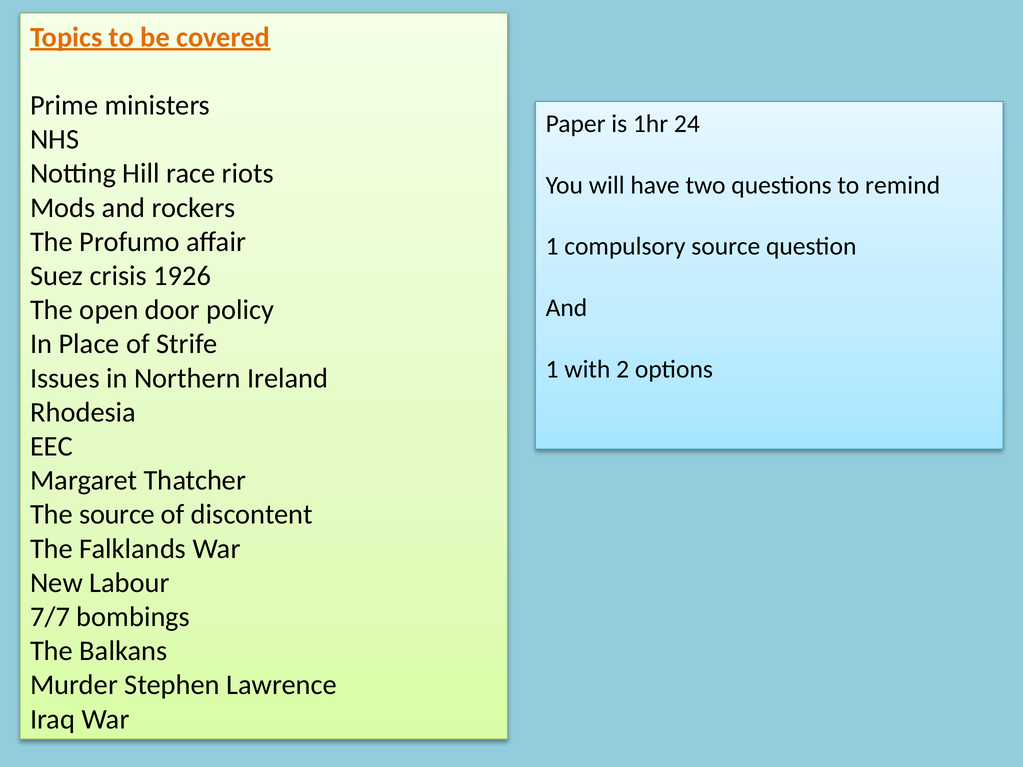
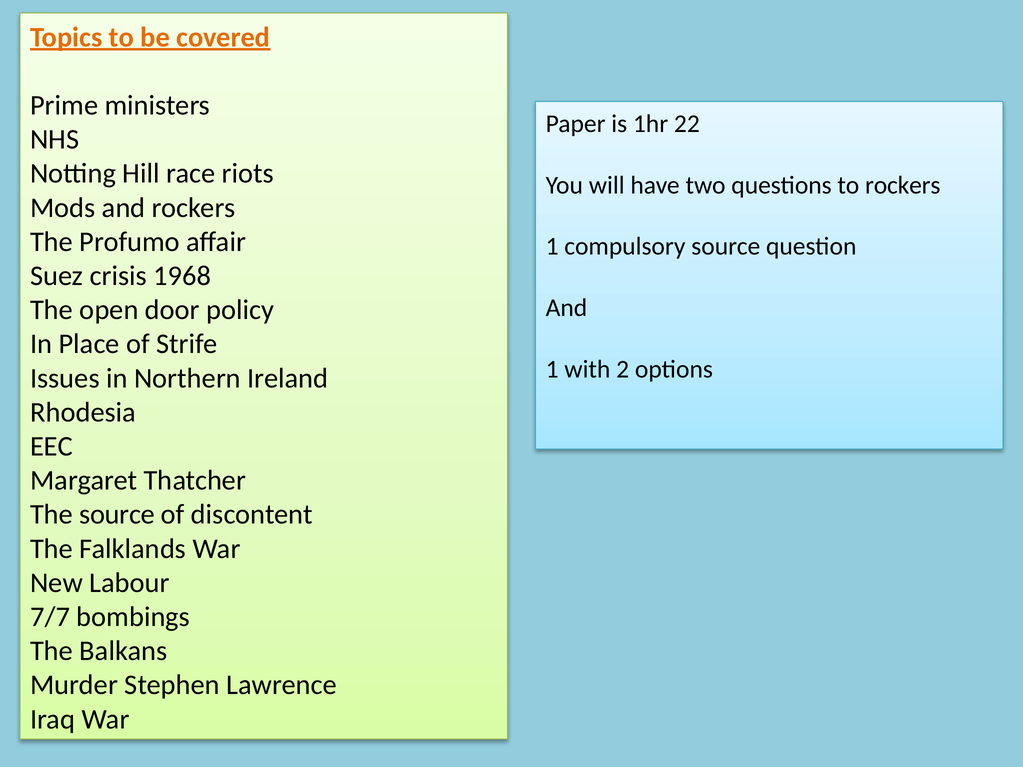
24: 24 -> 22 (687, 124)
to remind: remind -> rockers (903, 185)
1926: 1926 -> 1968 (182, 276)
